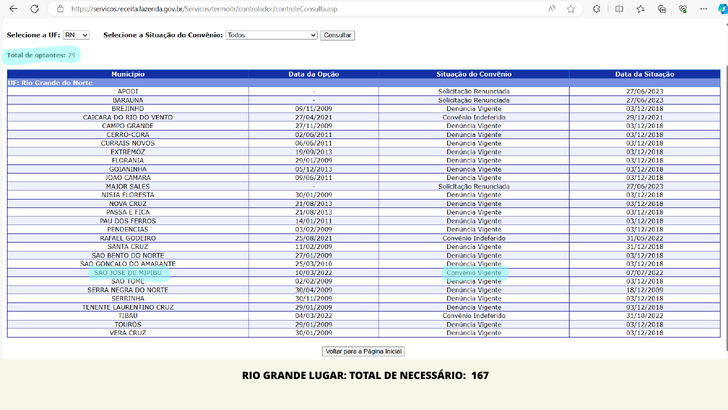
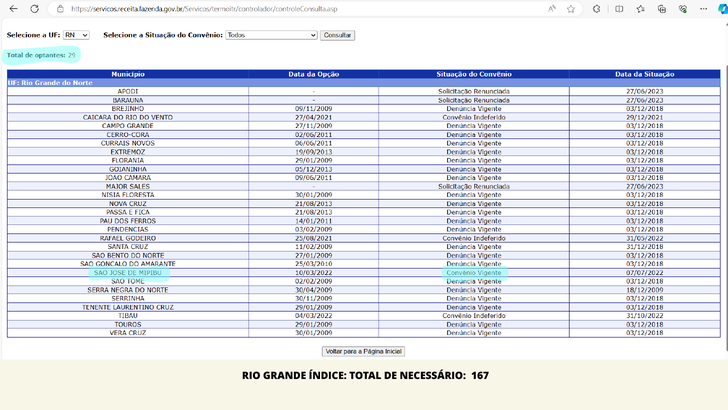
LUGAR: LUGAR -> ÍNDICE (328, 375)
